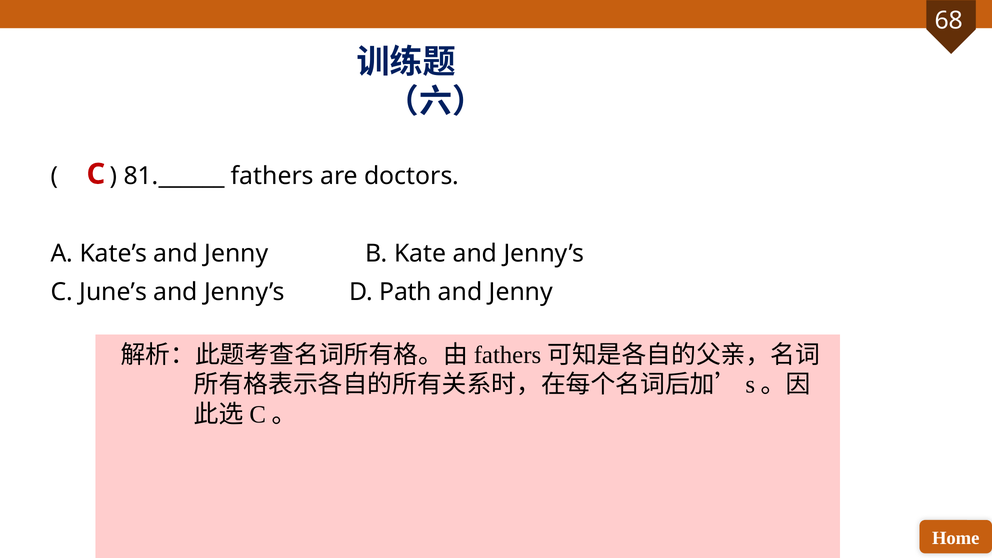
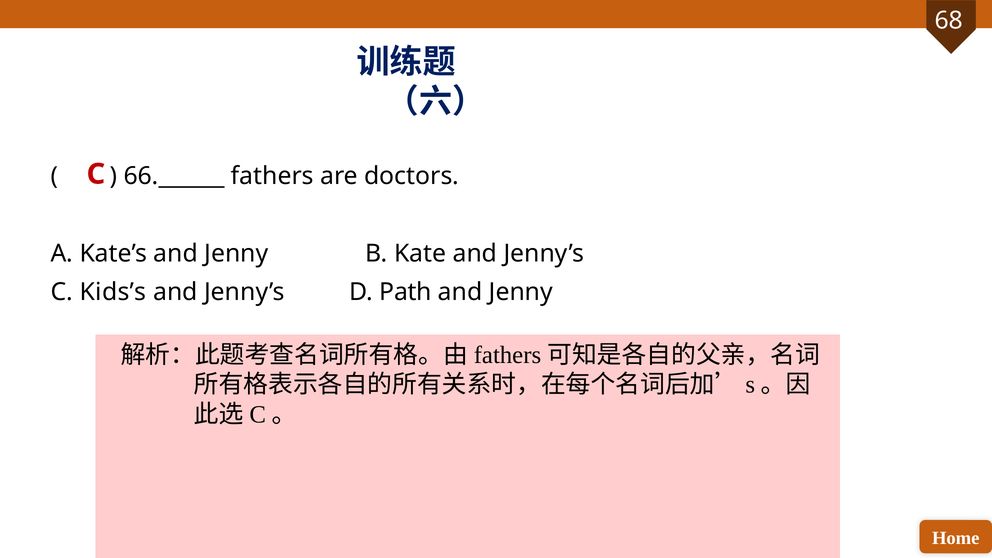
81.______: 81.______ -> 66.______ (174, 176)
June’s: June’s -> Kids’s (113, 292)
